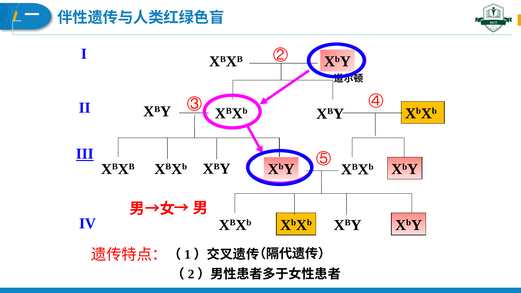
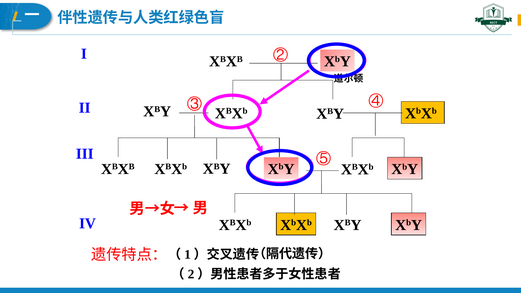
III underline: present -> none (85, 154)
